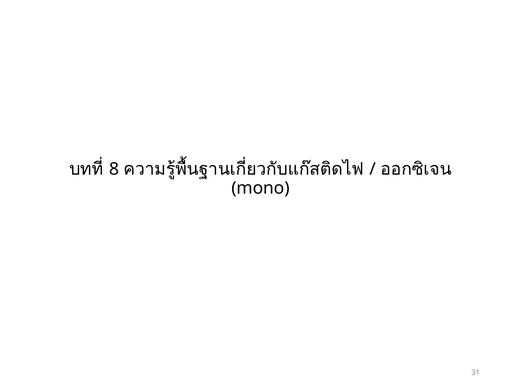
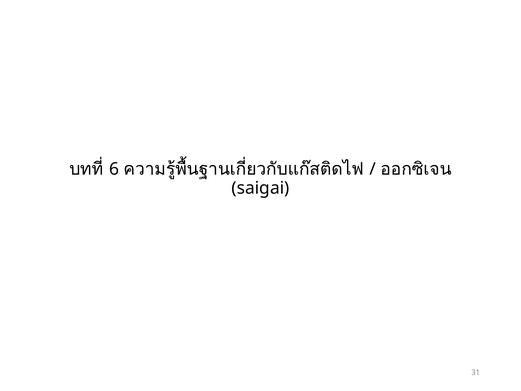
8: 8 -> 6 (114, 169)
mono: mono -> saigai (260, 188)
